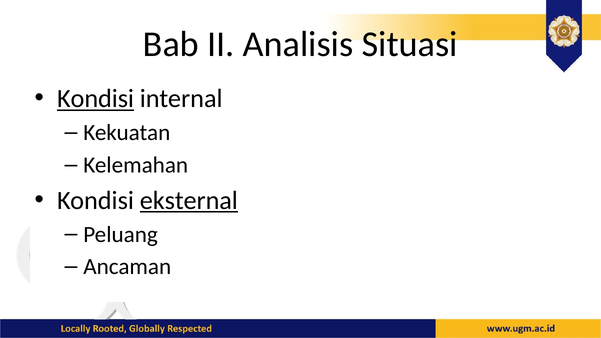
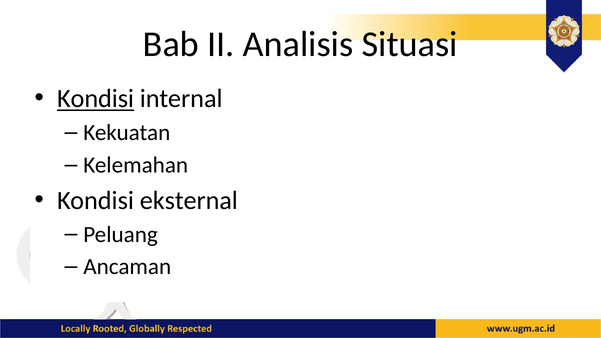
eksternal underline: present -> none (189, 200)
